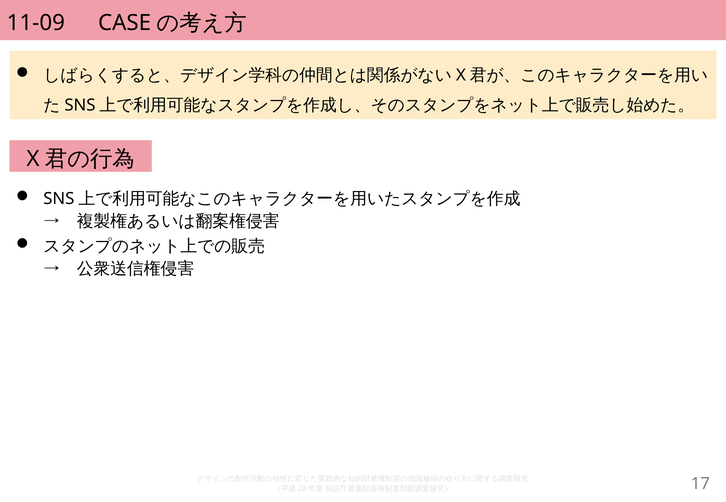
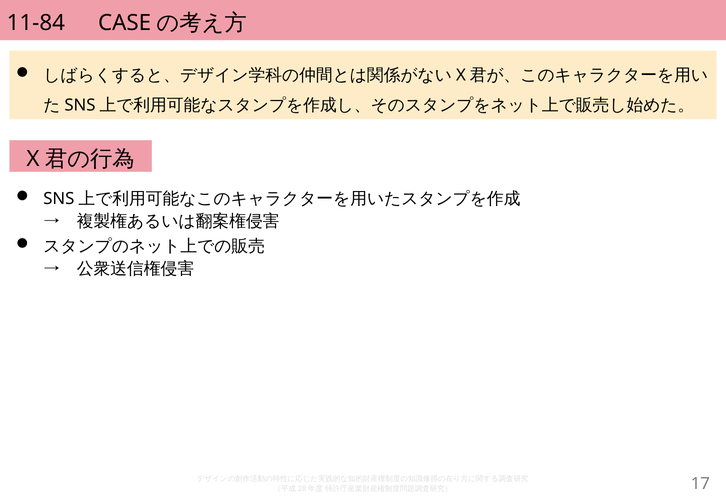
11-09: 11-09 -> 11-84 (36, 23)
